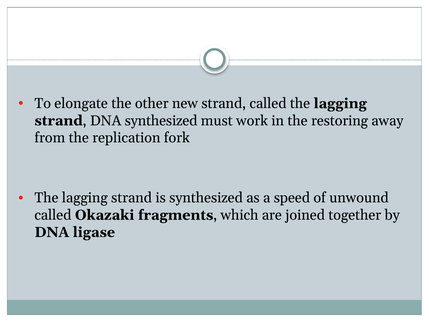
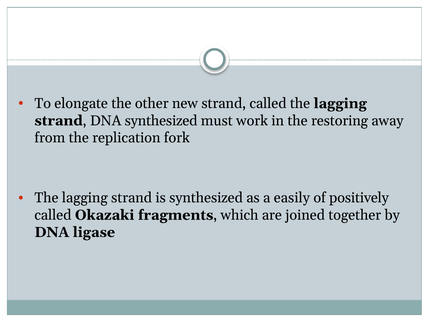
speed: speed -> easily (292, 198)
unwound: unwound -> positively (359, 198)
